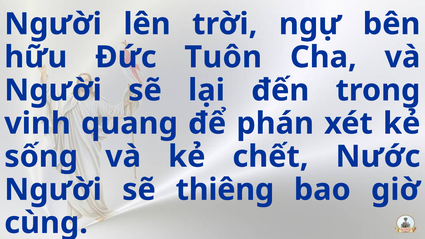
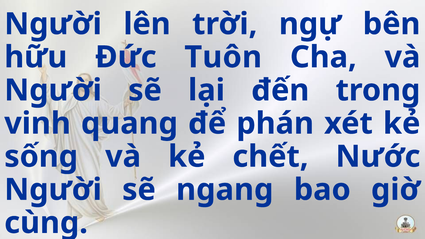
thiêng: thiêng -> ngang (225, 190)
